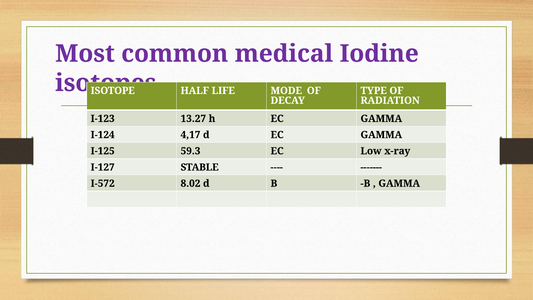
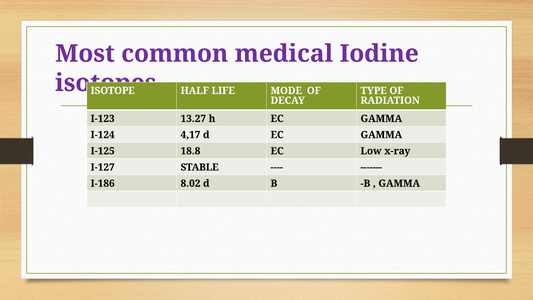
59.3: 59.3 -> 18.8 (190, 151)
I-572: I-572 -> I-186 (103, 183)
